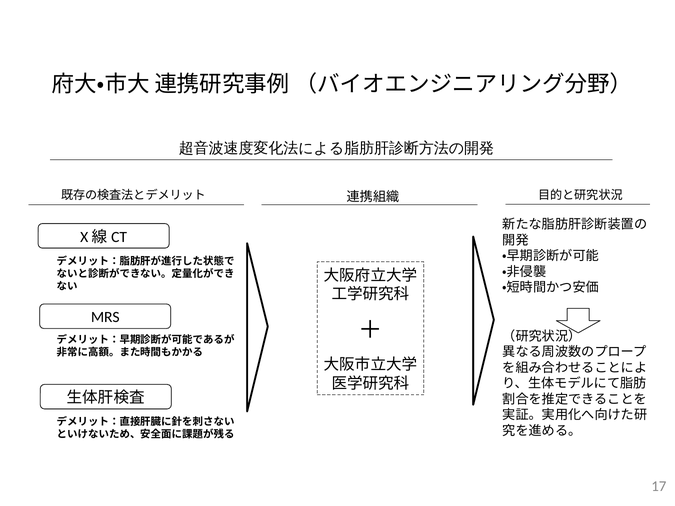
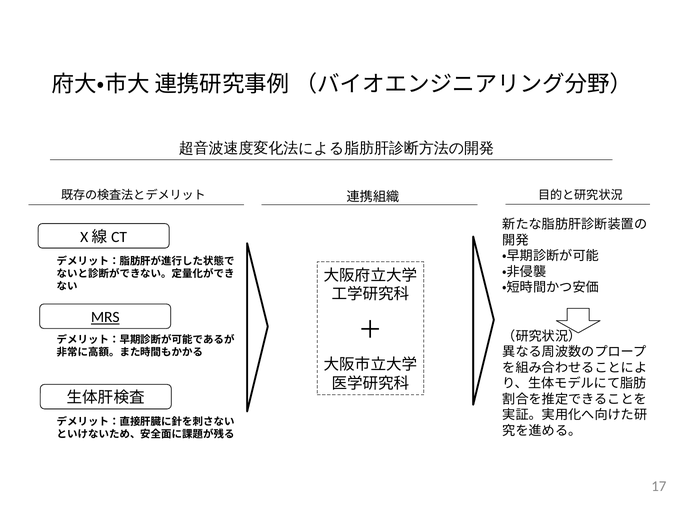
MRS underline: none -> present (105, 317)
